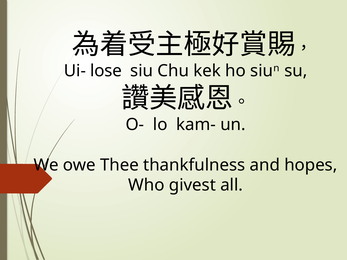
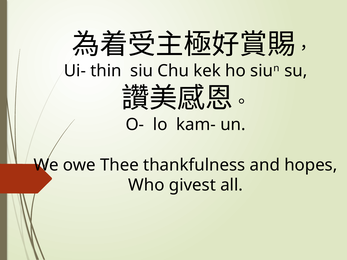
lose: lose -> thin (106, 71)
